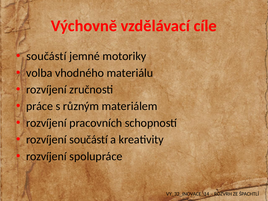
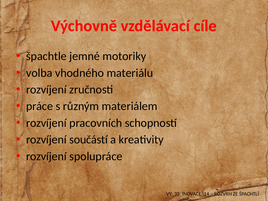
součástí: součástí -> špachtle (46, 56)
